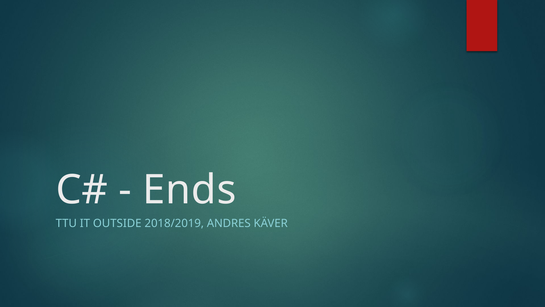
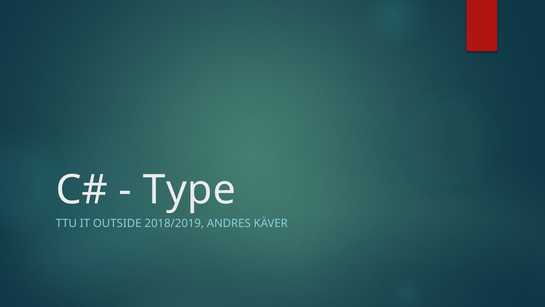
Ends: Ends -> Type (189, 190)
